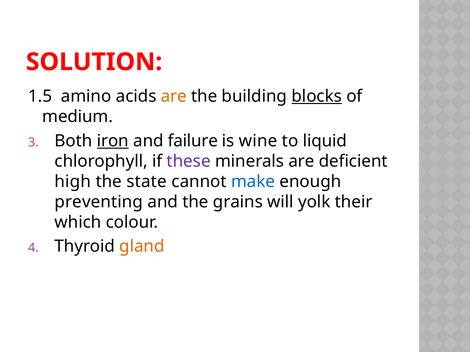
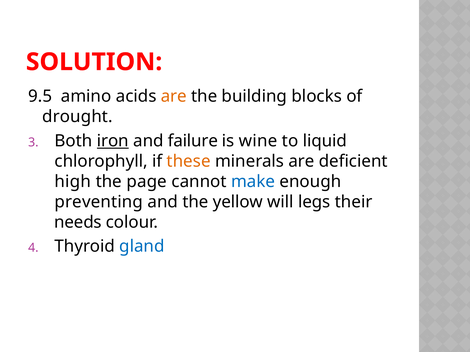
1.5: 1.5 -> 9.5 (40, 96)
blocks underline: present -> none (317, 96)
medium: medium -> drought (77, 117)
these colour: purple -> orange (189, 161)
state: state -> page (147, 182)
grains: grains -> yellow (238, 202)
yolk: yolk -> legs (314, 202)
which: which -> needs (78, 222)
gland colour: orange -> blue (142, 247)
